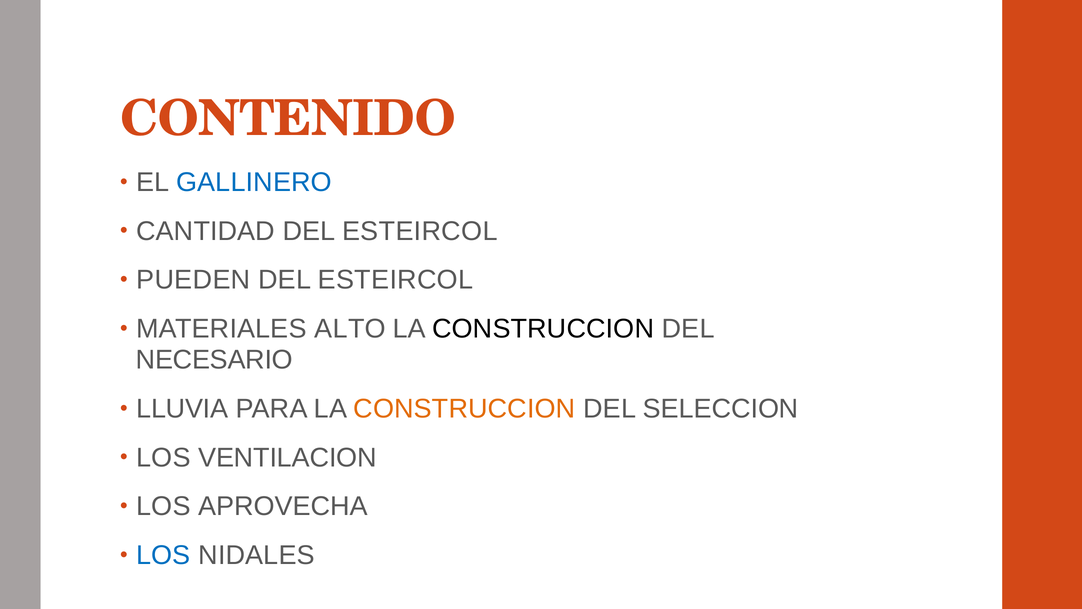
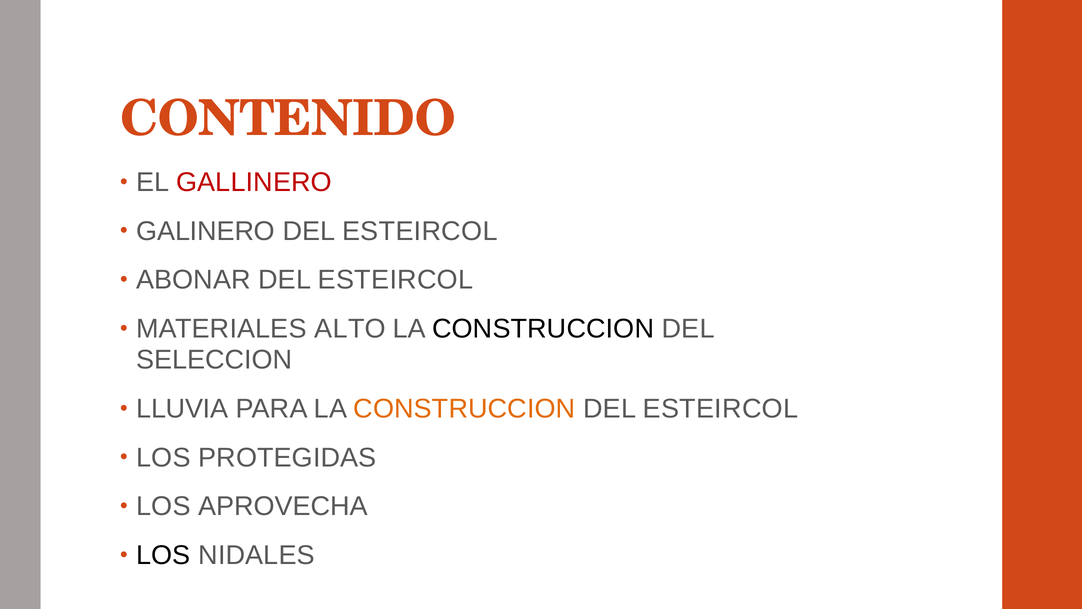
GALLINERO colour: blue -> red (254, 182)
CANTIDAD: CANTIDAD -> GALINERO (206, 231)
PUEDEN: PUEDEN -> ABONAR (193, 280)
NECESARIO: NECESARIO -> SELECCION (214, 360)
SELECCION: SELECCION -> ESTEIRCOL (720, 408)
VENTILACION: VENTILACION -> PROTEGIDAS (287, 457)
LOS colour: blue -> black (163, 555)
